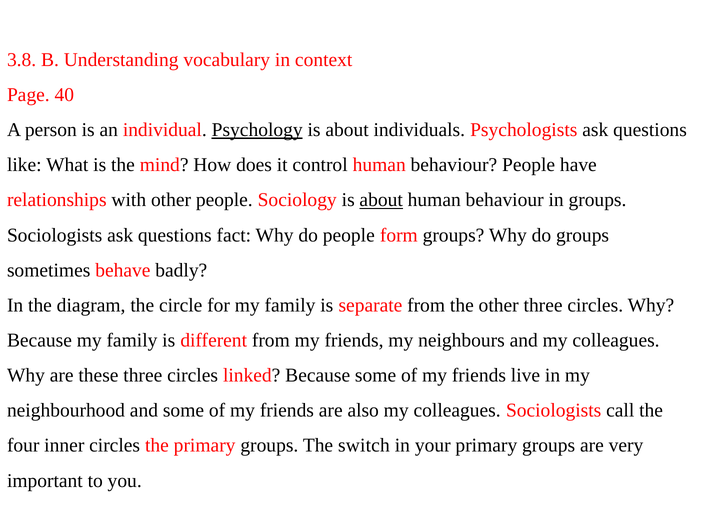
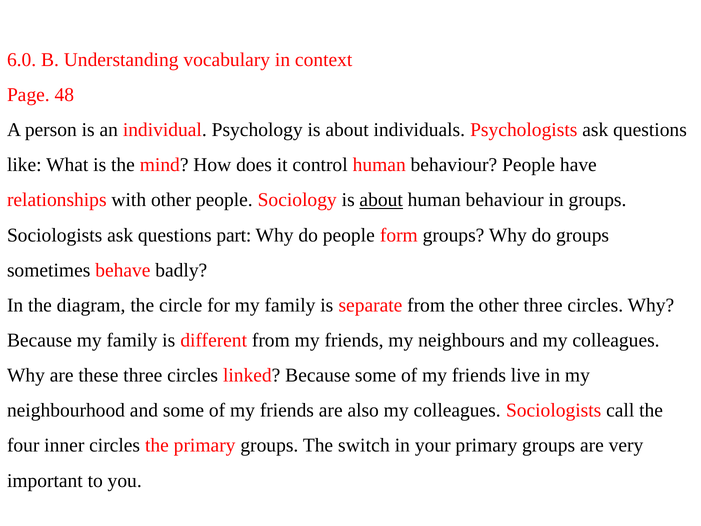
3.8: 3.8 -> 6.0 (22, 60)
40: 40 -> 48 (64, 95)
Psychology underline: present -> none (257, 130)
fact: fact -> part (234, 235)
